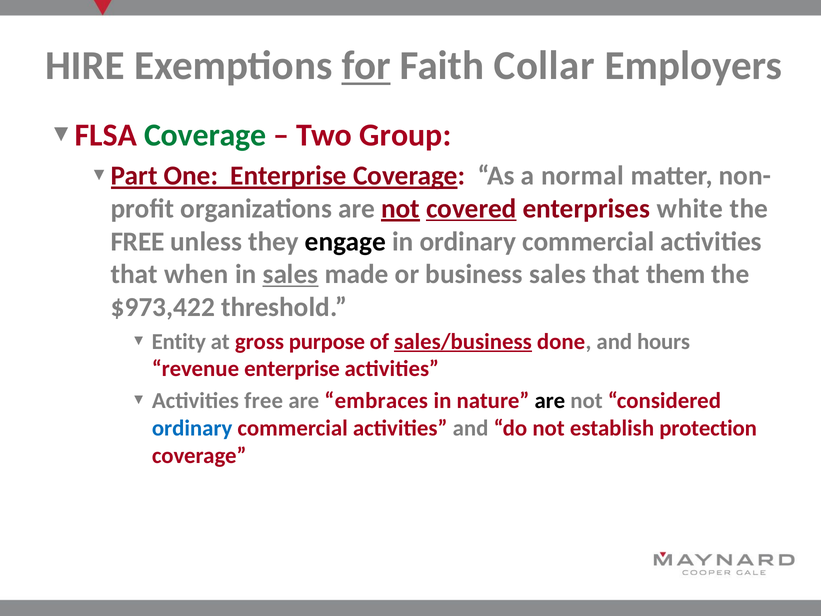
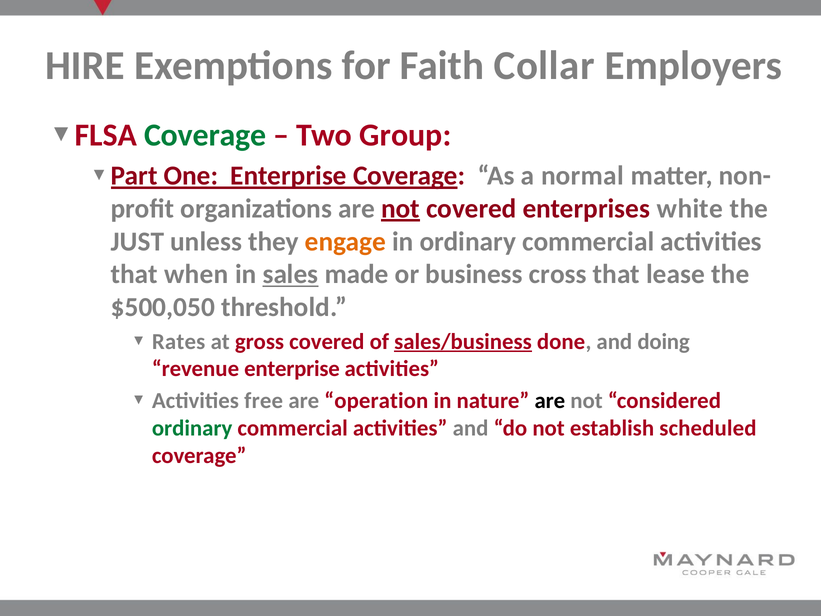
for underline: present -> none (366, 66)
covered underline: present -> none (471, 209)
FREE: FREE -> JUST (137, 241)
engage colour: black -> orange (345, 241)
business sales: sales -> cross (558, 274)
them: them -> lease (676, 274)
$973,422: $973,422 -> $500,050 (163, 307)
Entity: Entity -> Rates (179, 341)
gross purpose: purpose -> covered (327, 341)
hours: hours -> doing (664, 341)
embraces: embraces -> operation (376, 401)
ordinary colour: blue -> green (192, 428)
protection: protection -> scheduled (708, 428)
